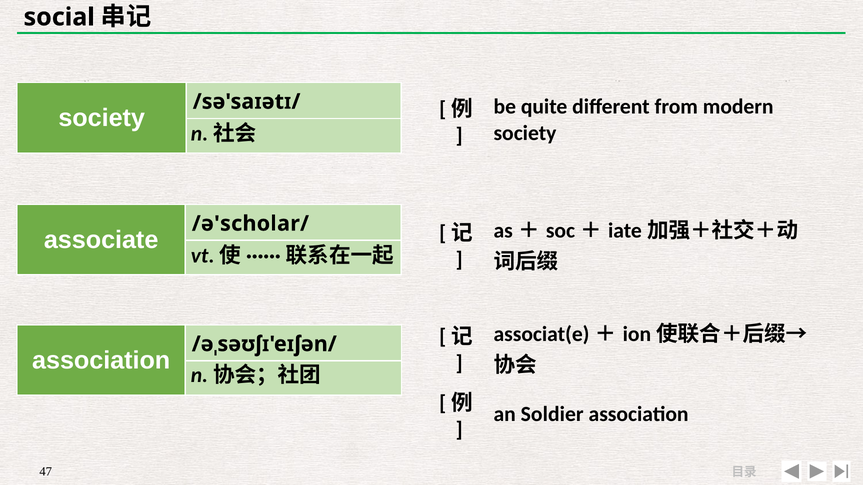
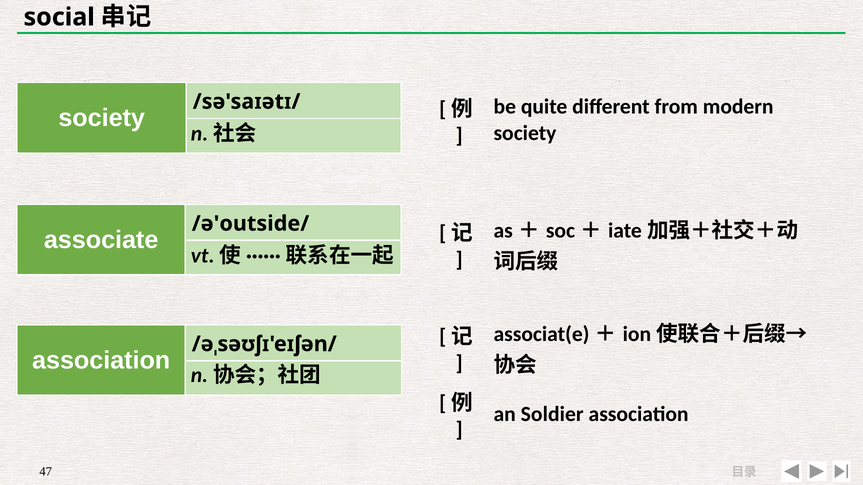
/ə'scholar/: /ə'scholar/ -> /ə'outside/ (251, 224)
